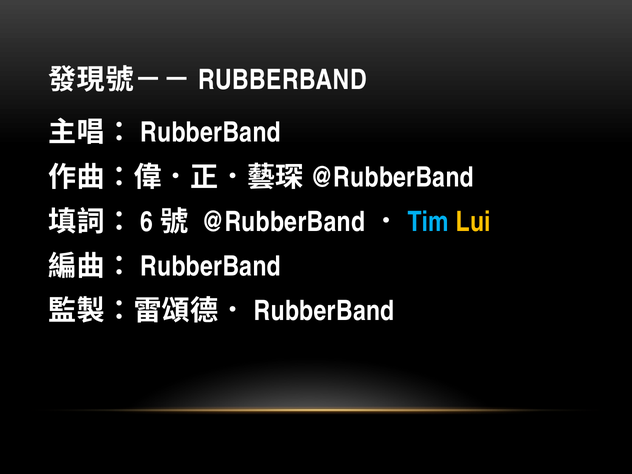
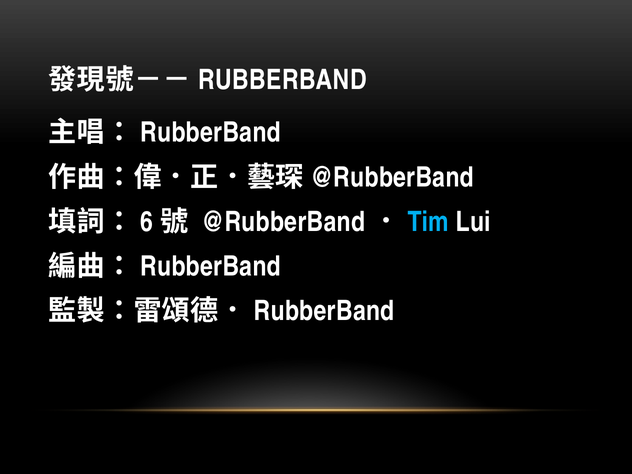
Lui colour: yellow -> white (473, 222)
